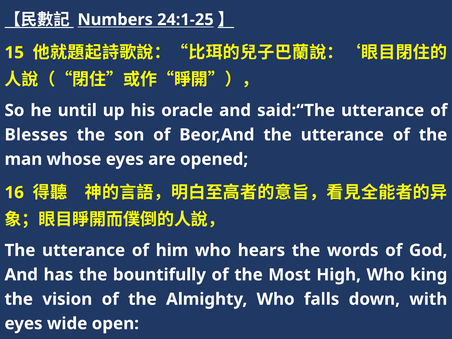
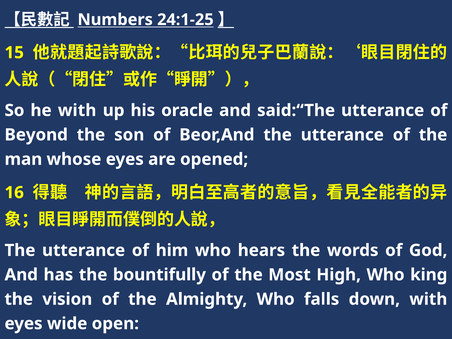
he until: until -> with (77, 110)
Blesses: Blesses -> Beyond (36, 135)
